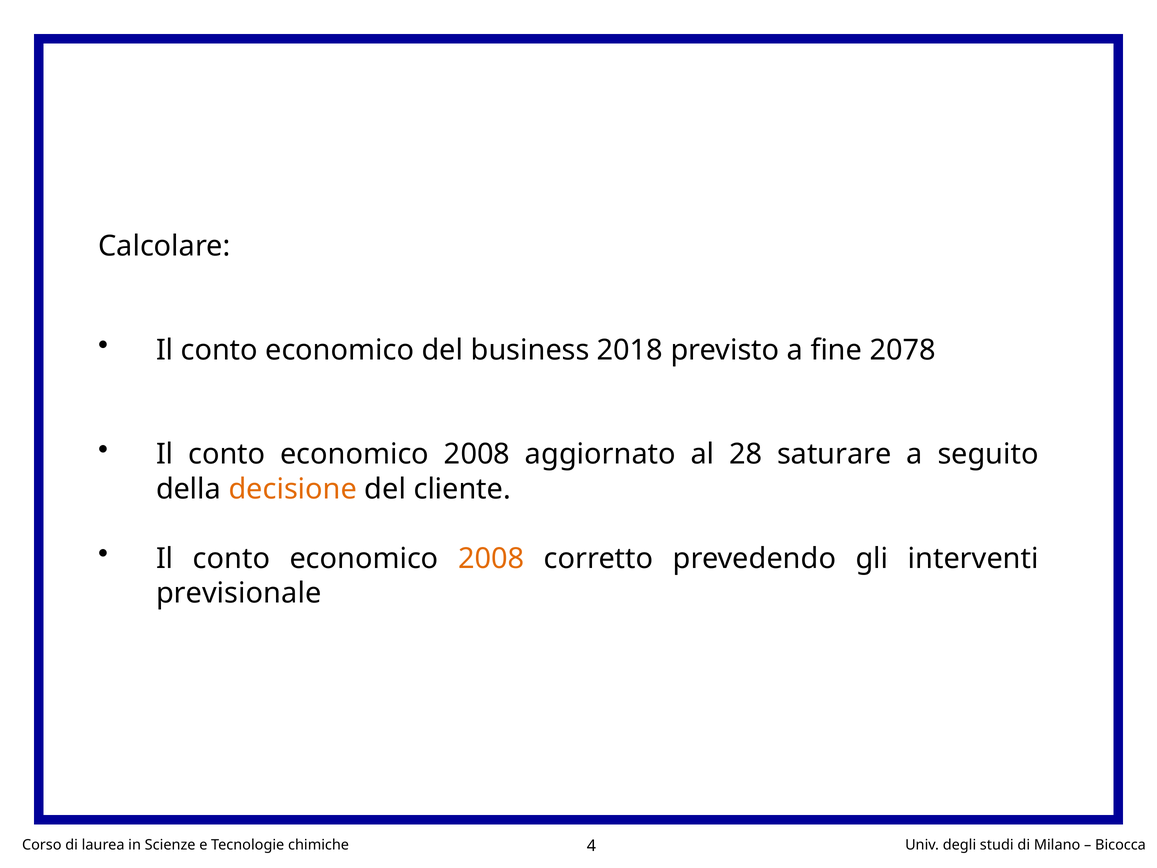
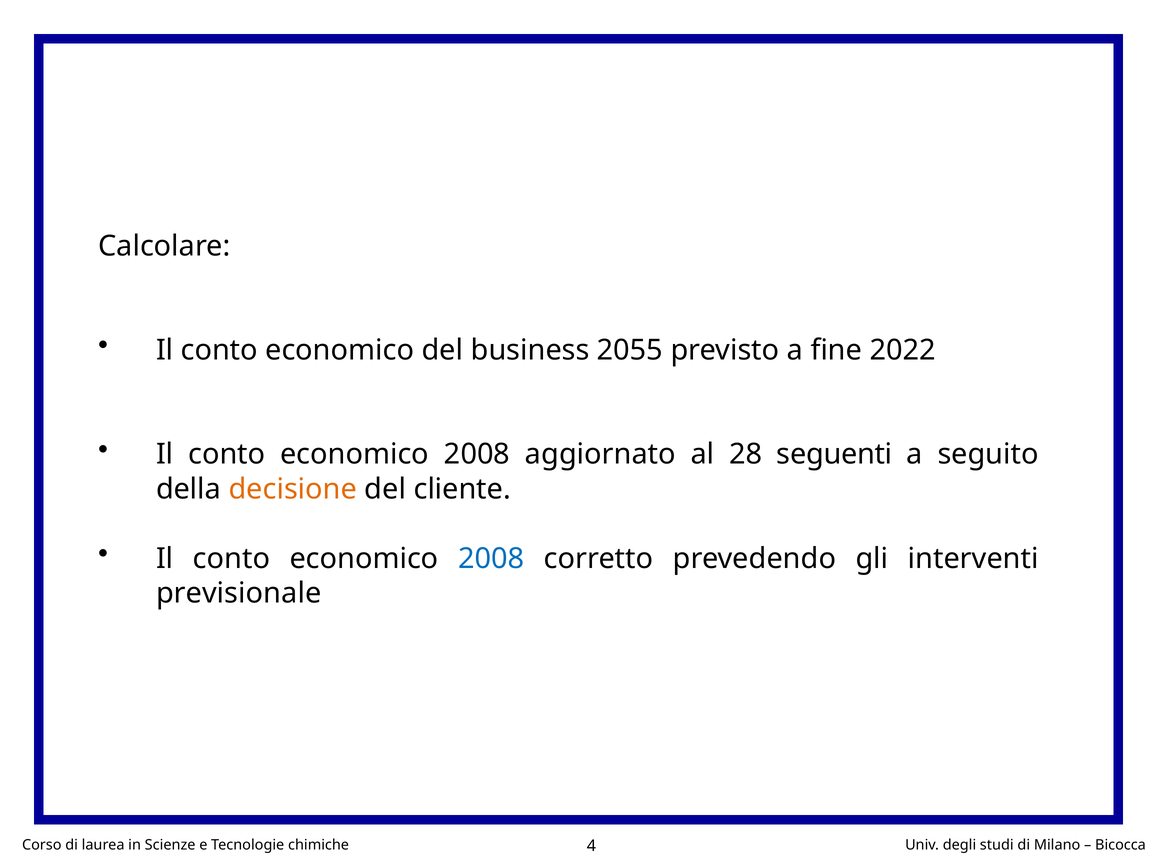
2018: 2018 -> 2055 (630, 350)
2078: 2078 -> 2022 (903, 350)
saturare: saturare -> seguenti (834, 454)
2008 colour: orange -> blue (491, 558)
